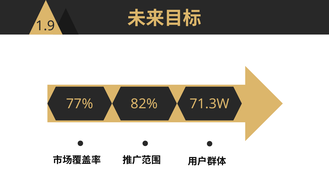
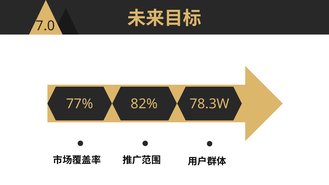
1.9: 1.9 -> 7.0 (45, 26)
71.3W: 71.3W -> 78.3W (210, 104)
